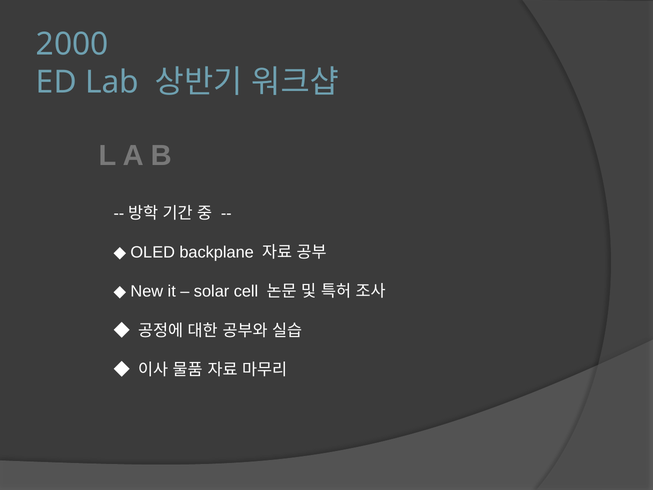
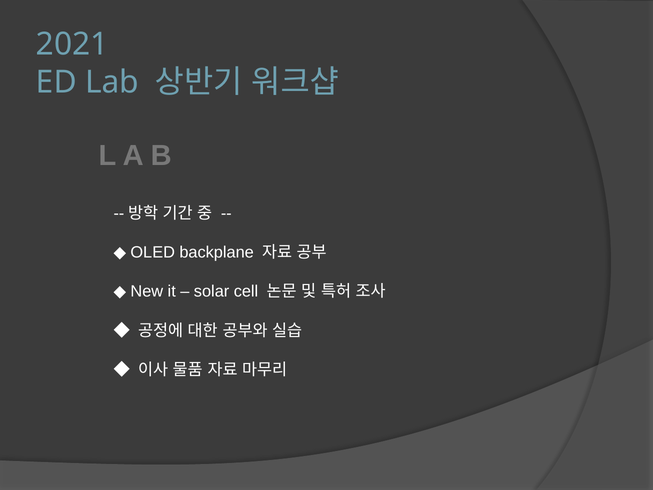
2000: 2000 -> 2021 (72, 44)
